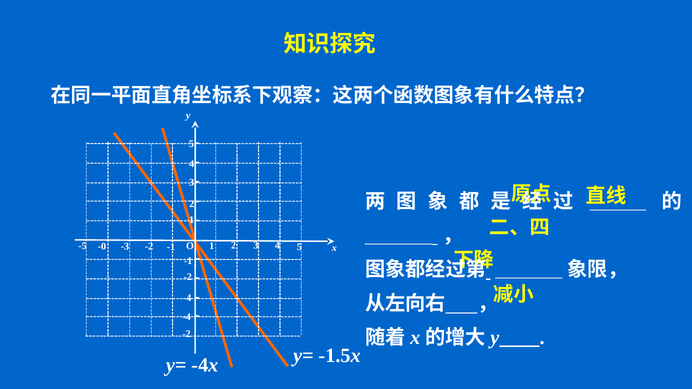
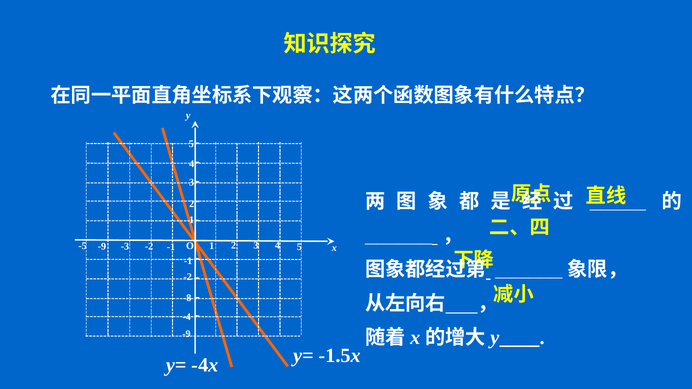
-0: -0 -> -9 (102, 246)
-4: -4 -> -8 (187, 298)
-2: -2 -> -9 (186, 334)
